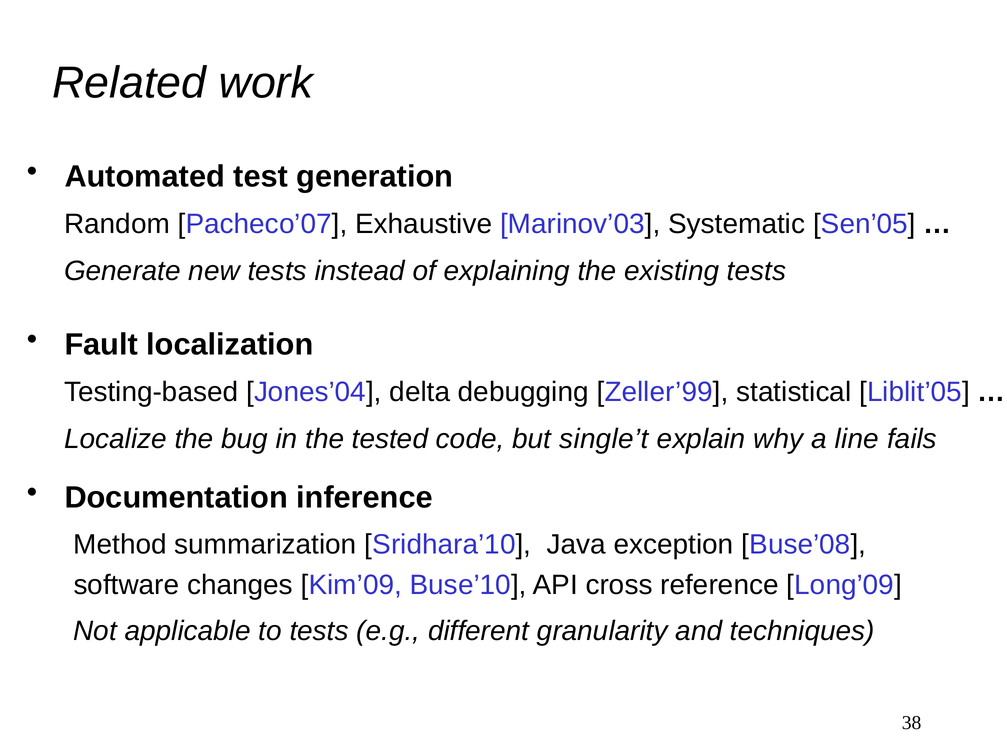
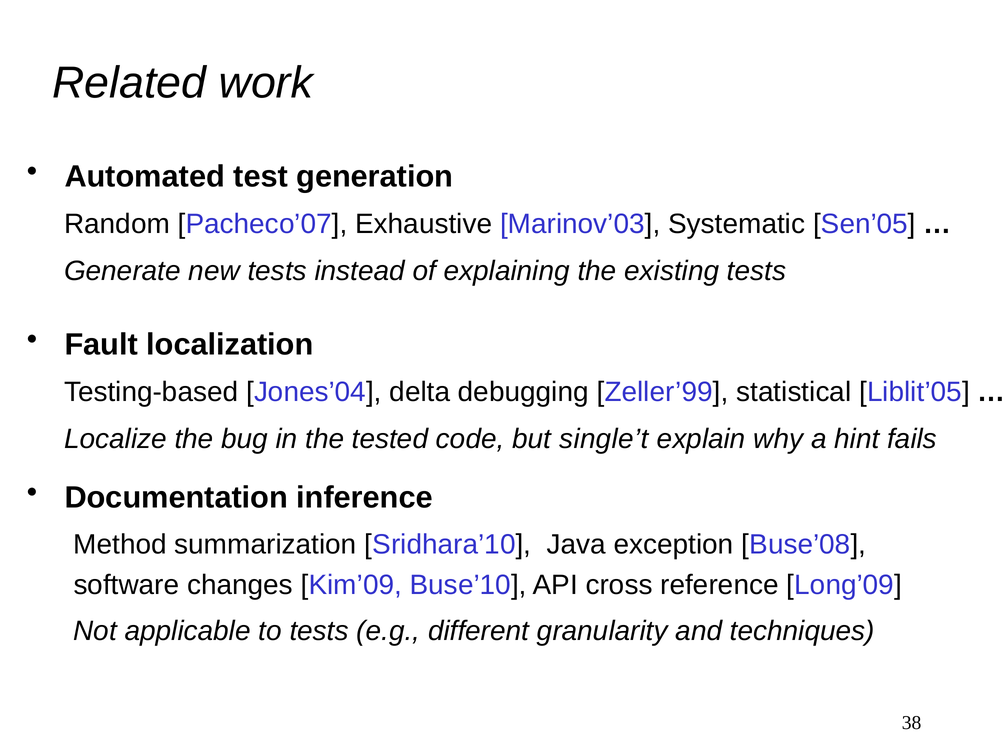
line: line -> hint (857, 439)
